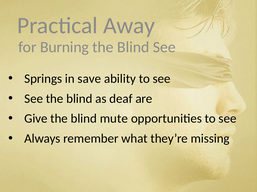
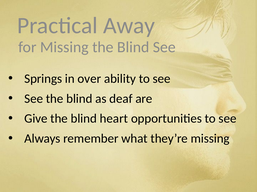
for Burning: Burning -> Missing (64, 47)
save: save -> over (89, 79)
mute: mute -> heart (114, 119)
